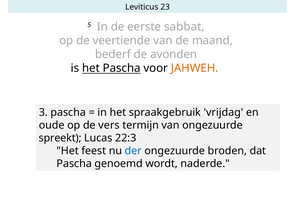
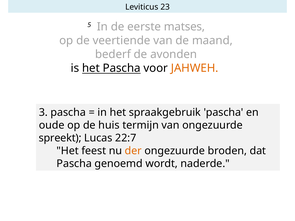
sabbat: sabbat -> matses (184, 27)
spraakgebruik vrijdag: vrijdag -> pascha (223, 113)
vers: vers -> huis (109, 125)
22:3: 22:3 -> 22:7 (126, 138)
der colour: blue -> orange (133, 151)
